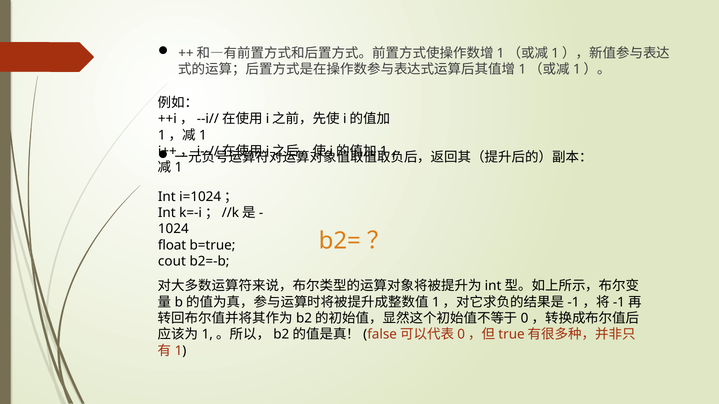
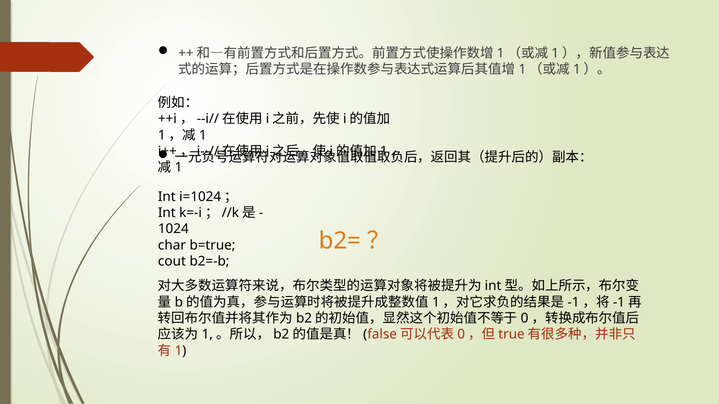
float: float -> char (172, 245)
